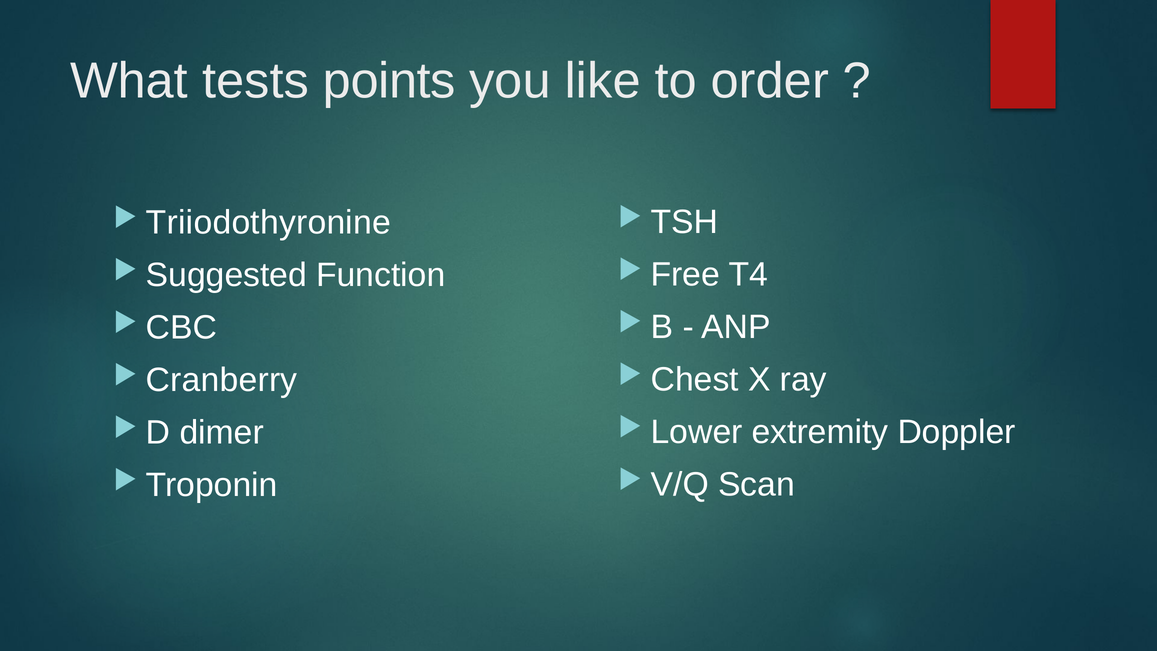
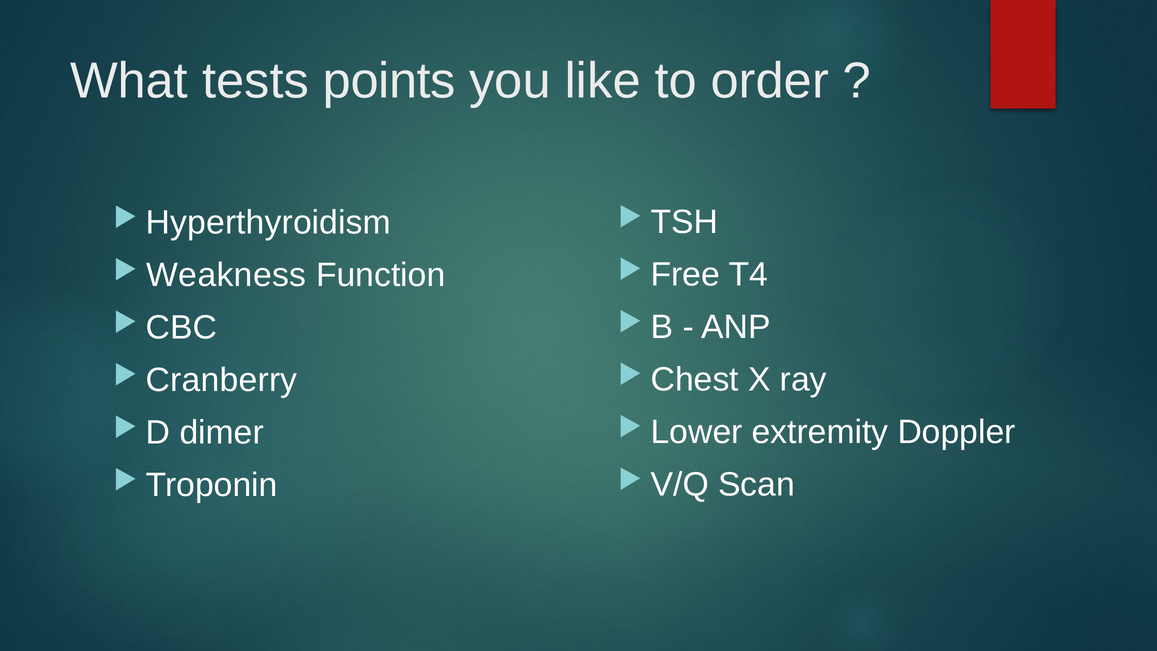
Triiodothyronine: Triiodothyronine -> Hyperthyroidism (268, 222)
Suggested: Suggested -> Weakness (226, 275)
